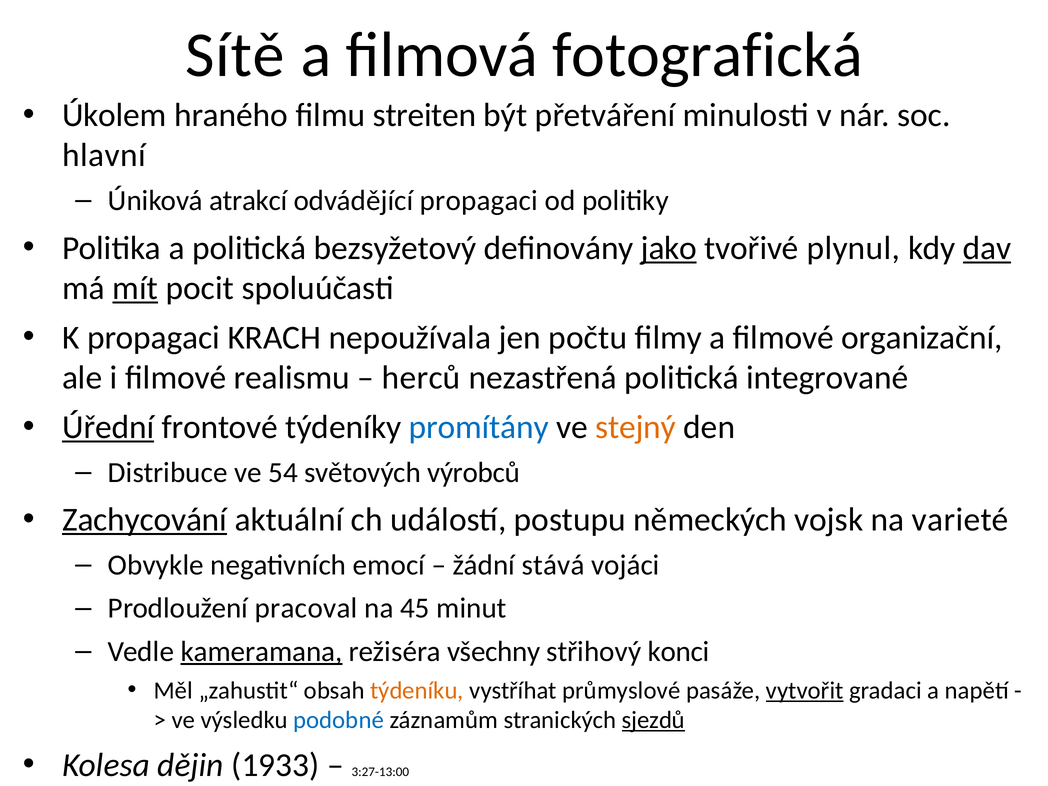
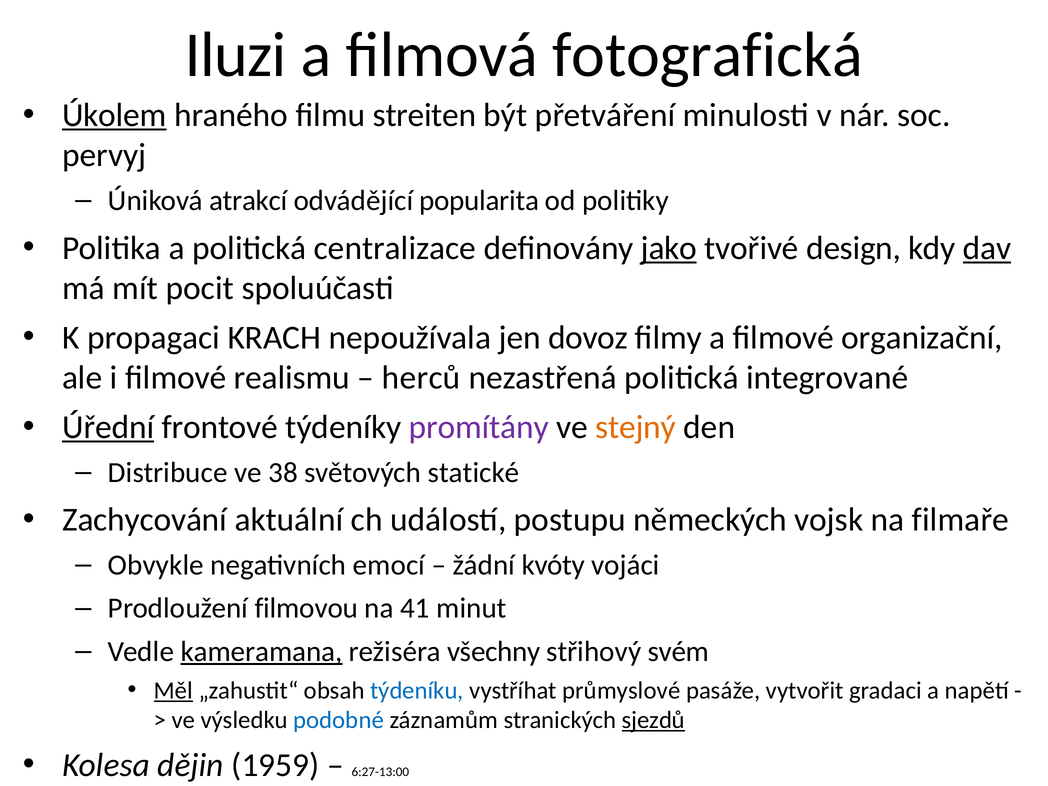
Sítě: Sítě -> Iluzi (236, 55)
Úkolem underline: none -> present (114, 115)
hlavní: hlavní -> pervyj (104, 155)
odvádějící propagaci: propagaci -> popularita (479, 201)
bezsyžetový: bezsyžetový -> centralizace (395, 248)
plynul: plynul -> design (854, 248)
mít underline: present -> none (135, 288)
počtu: počtu -> dovoz (588, 338)
promítány colour: blue -> purple (479, 427)
54: 54 -> 38 (283, 473)
výrobců: výrobců -> statické (474, 473)
Zachycování underline: present -> none (145, 520)
varieté: varieté -> filmaře (960, 520)
stává: stává -> kvóty (553, 565)
pracoval: pracoval -> filmovou (306, 608)
45: 45 -> 41 (415, 608)
konci: konci -> svém (678, 651)
Měl underline: none -> present (173, 690)
týdeníku colour: orange -> blue (417, 690)
vytvořit underline: present -> none (805, 690)
1933: 1933 -> 1959 (275, 765)
3:27-13:00: 3:27-13:00 -> 6:27-13:00 (380, 772)
